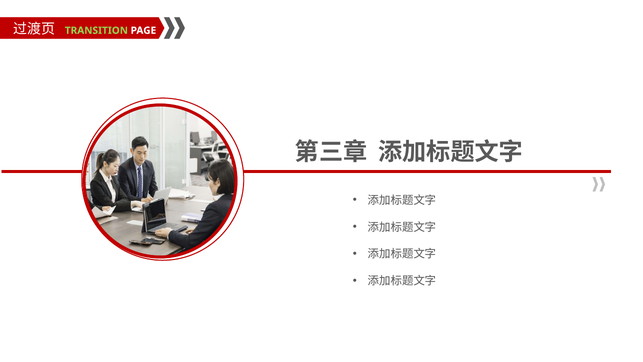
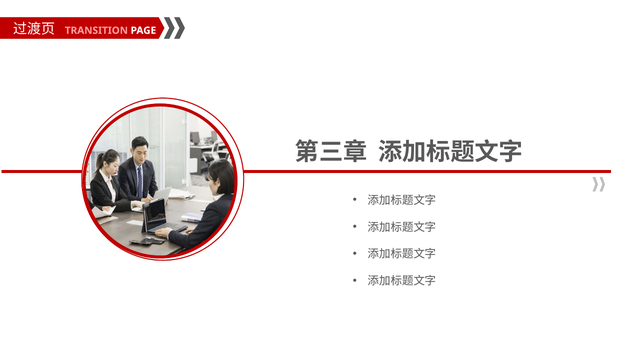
TRANSITION colour: light green -> pink (96, 30)
